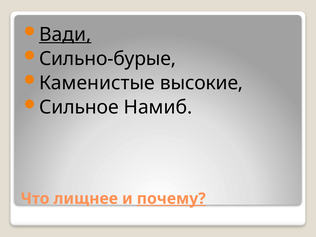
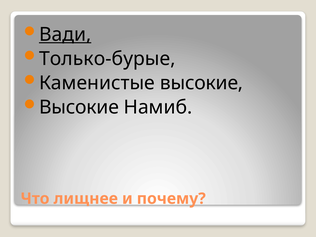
Сильно-бурые: Сильно-бурые -> Только-бурые (107, 59)
Сильное: Сильное -> Высокие (79, 107)
почему underline: present -> none (171, 199)
